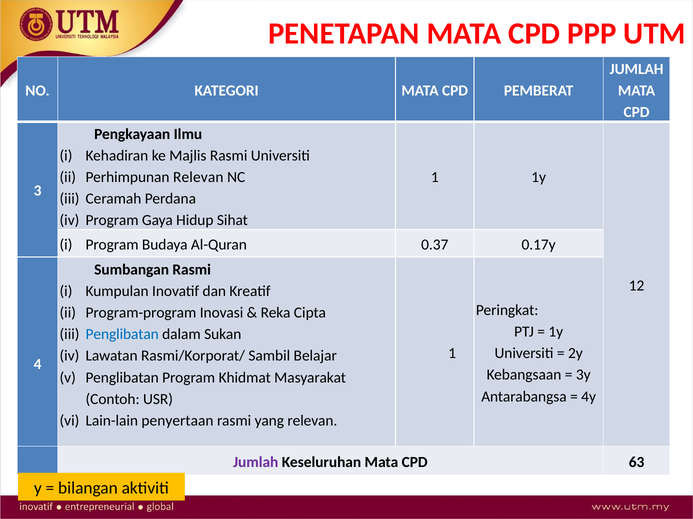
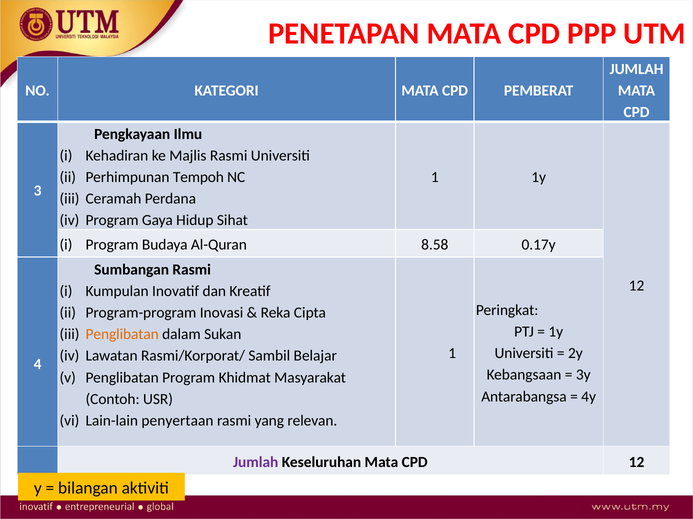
Perhimpunan Relevan: Relevan -> Tempoh (198, 177)
0.37: 0.37 -> 8.58 (435, 245)
Penglibatan colour: blue -> orange (122, 335)
CPD 63: 63 -> 12 (637, 463)
